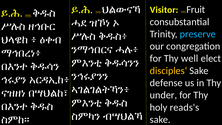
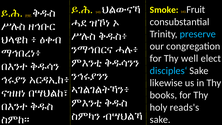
Visitor: Visitor -> Smoke (164, 10)
disciples‘ colour: yellow -> light blue (169, 71)
defense: defense -> likewise (166, 83)
under: under -> books (163, 95)
